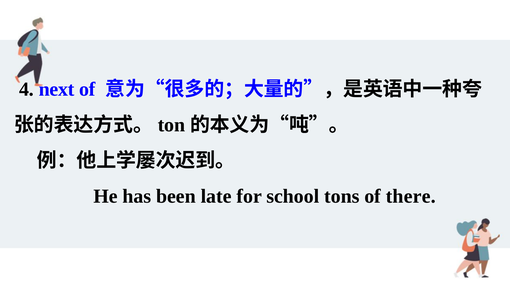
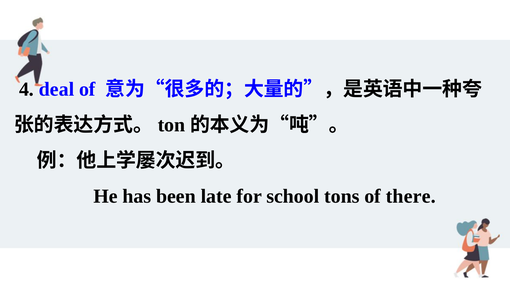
next: next -> deal (57, 89)
